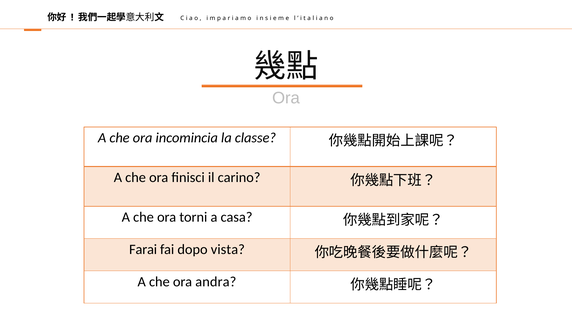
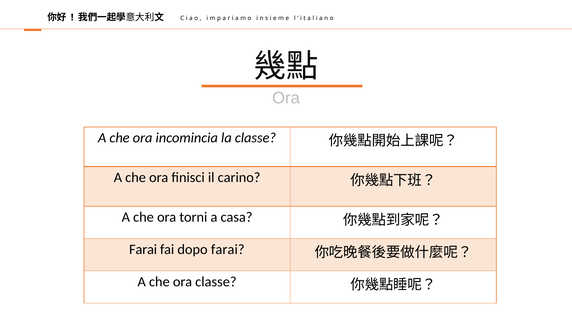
dopo vista: vista -> farai (228, 250)
ora andra: andra -> classe (216, 283)
